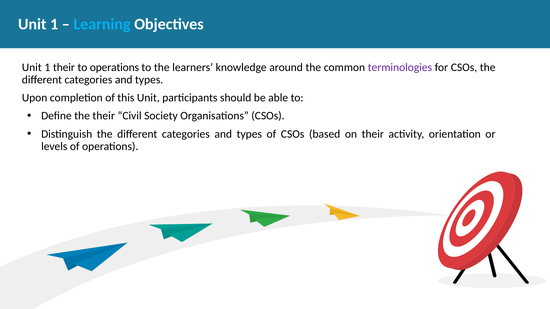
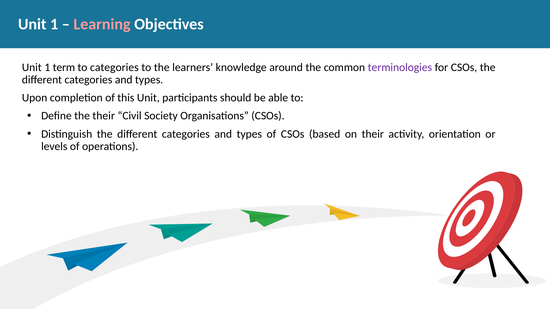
Learning colour: light blue -> pink (102, 24)
1 their: their -> term (64, 67)
to operations: operations -> categories (114, 67)
